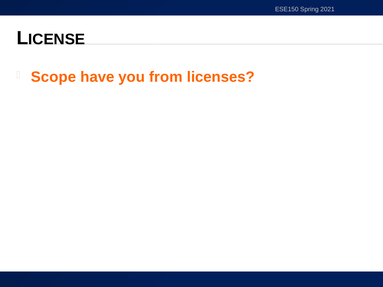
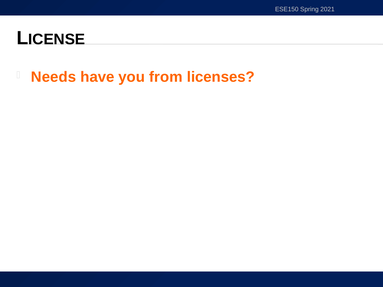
Scope: Scope -> Needs (54, 77)
